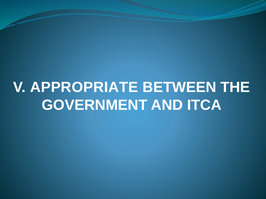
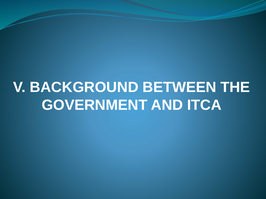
APPROPRIATE: APPROPRIATE -> BACKGROUND (84, 87)
